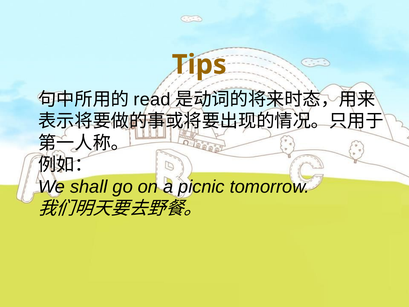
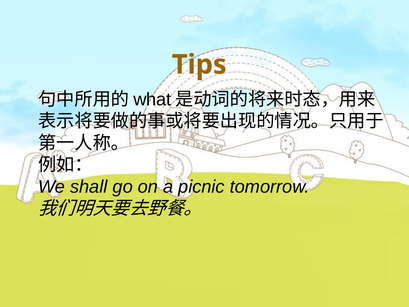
read: read -> what (152, 99)
